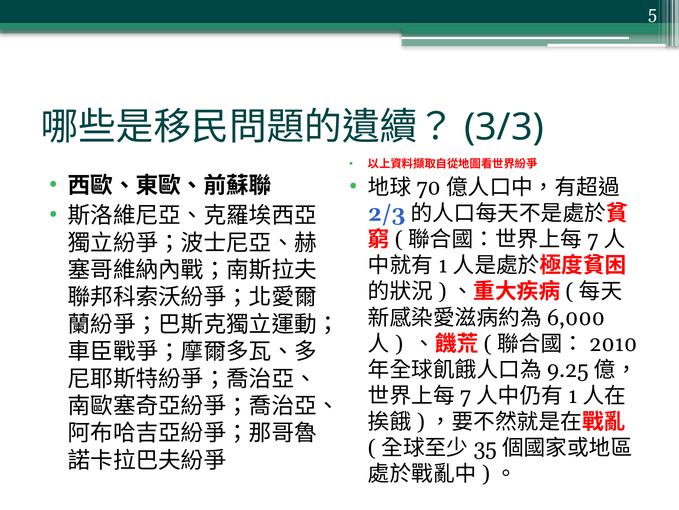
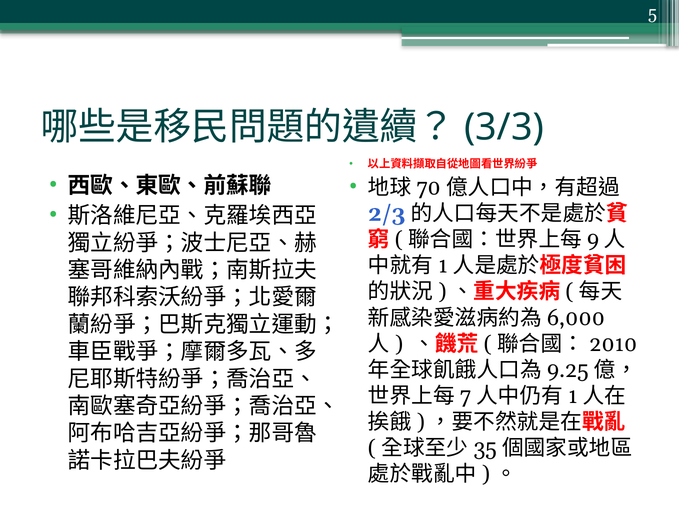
7: 7 -> 9 (593, 239)
